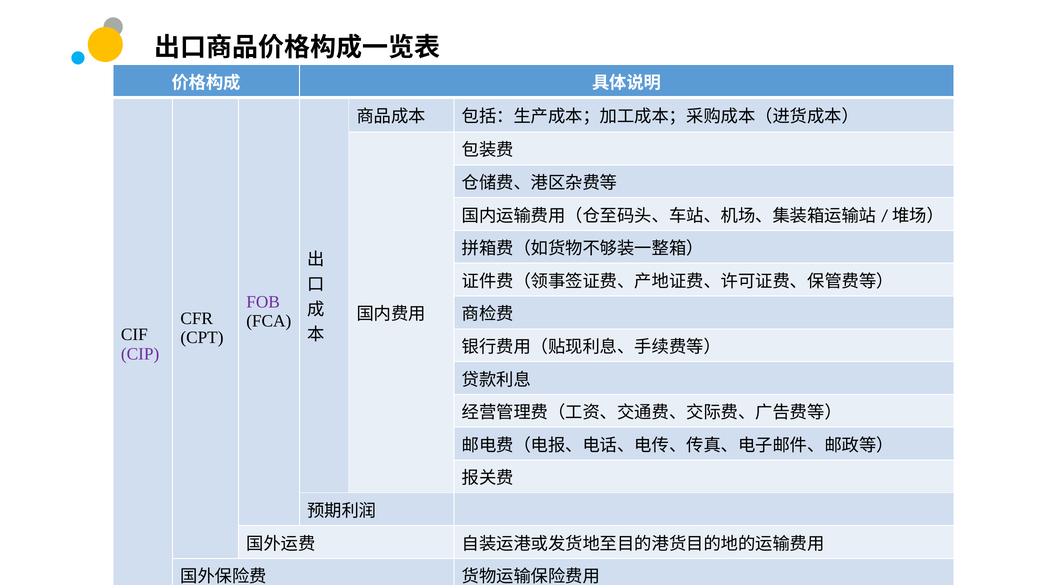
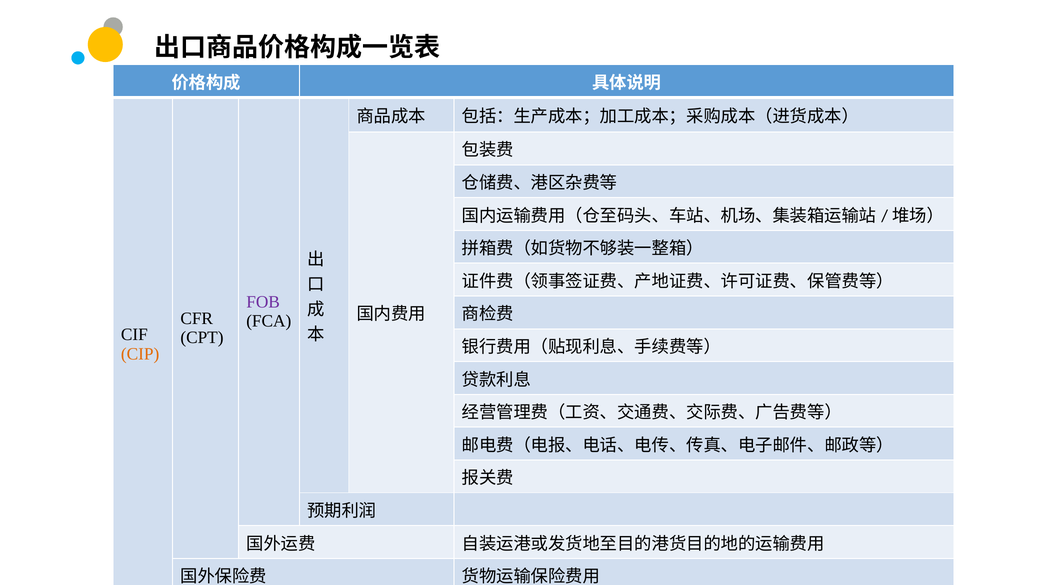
CIP colour: purple -> orange (140, 354)
